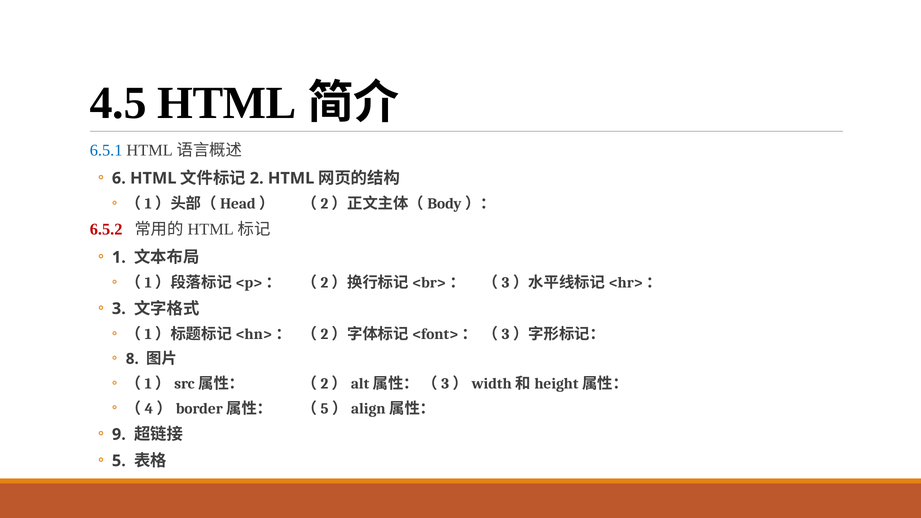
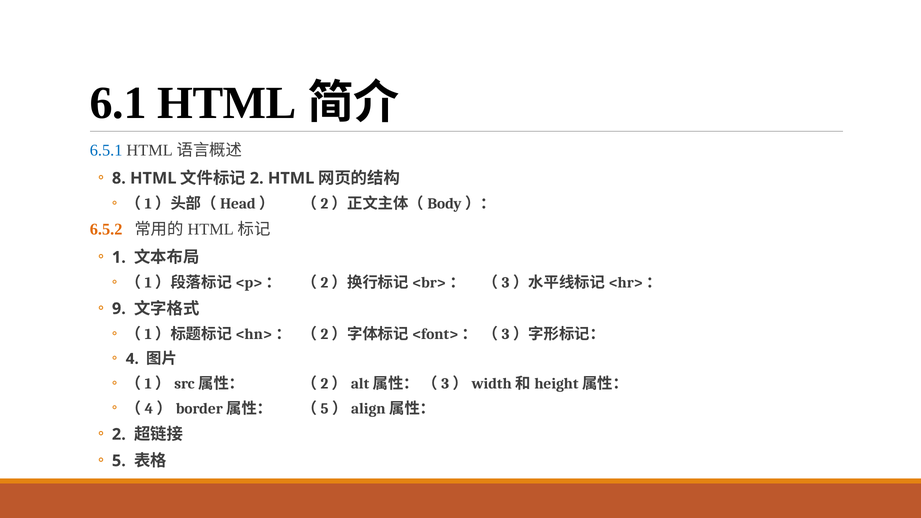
4.5: 4.5 -> 6.1 (118, 103)
6: 6 -> 8 (119, 178)
6.5.2 colour: red -> orange (106, 229)
3: 3 -> 9 (119, 309)
8: 8 -> 4 (132, 359)
9: 9 -> 2 (119, 434)
